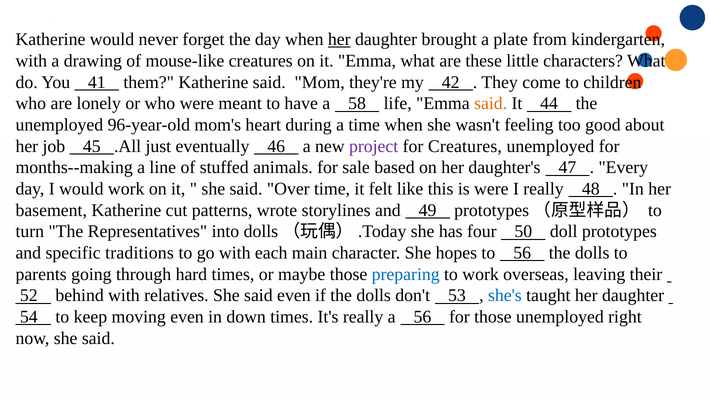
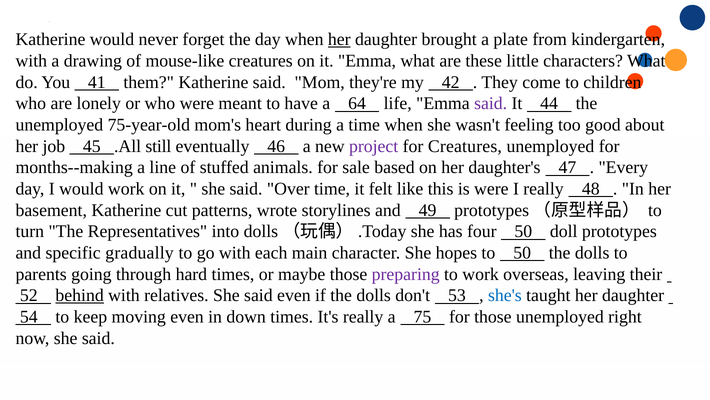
58: 58 -> 64 (357, 103)
said colour: orange -> purple (491, 103)
96-year-old: 96-year-old -> 75-year-old (149, 125)
just: just -> still (158, 146)
traditions: traditions -> gradually (140, 252)
to 56: 56 -> 50 (522, 252)
preparing colour: blue -> purple (406, 274)
behind underline: none -> present (80, 295)
a 56: 56 -> 75 (422, 316)
